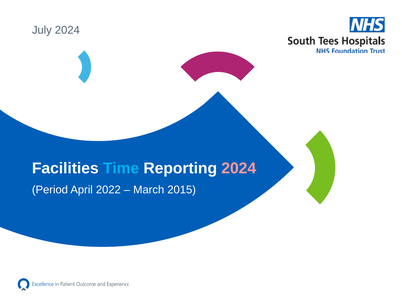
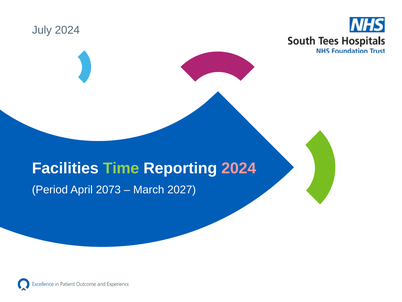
Time colour: light blue -> light green (121, 168)
2022: 2022 -> 2073 (108, 189)
2015: 2015 -> 2027 (182, 189)
